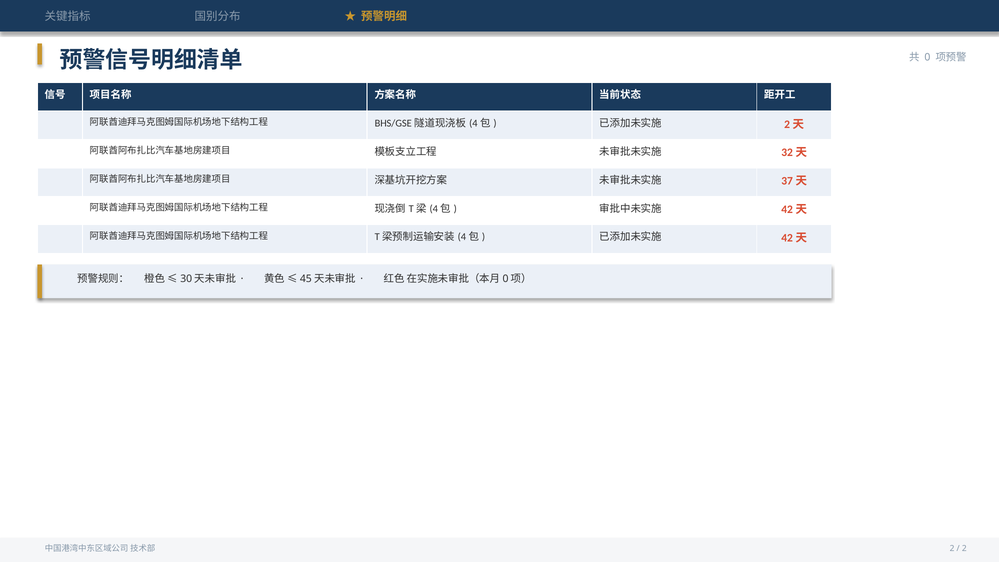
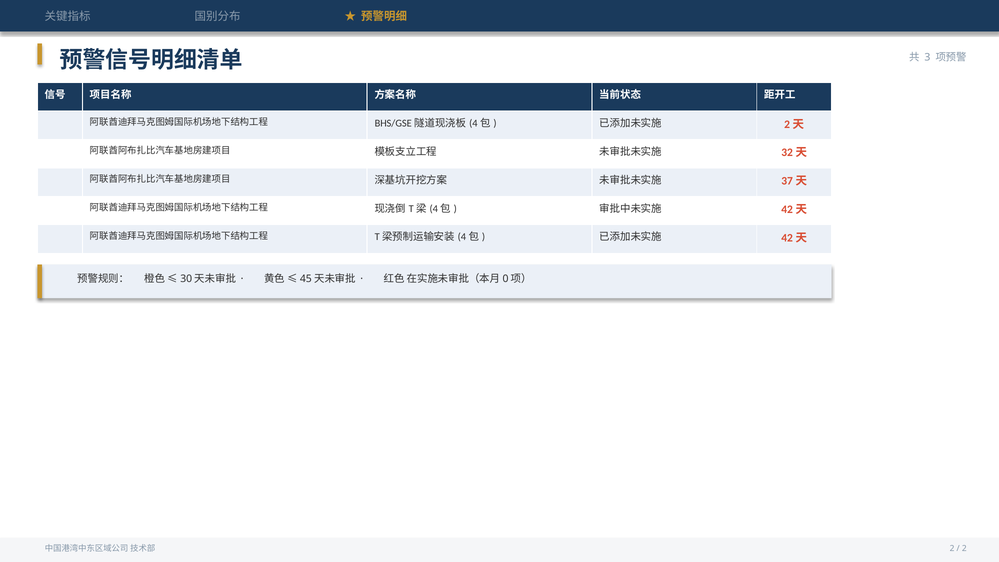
0: 0 -> 3 (927, 57)
